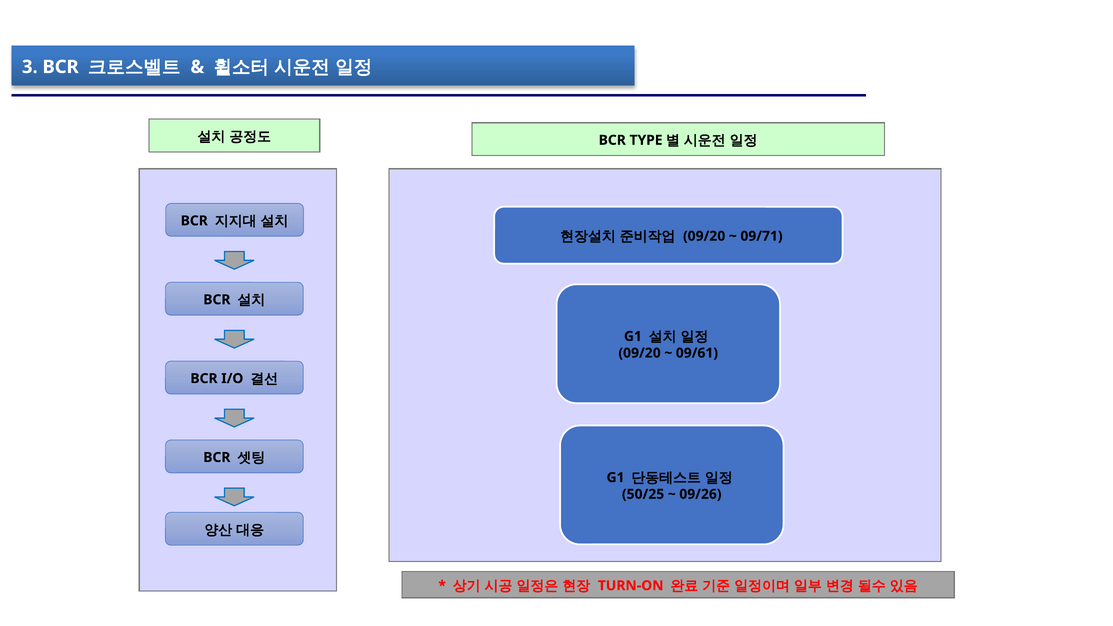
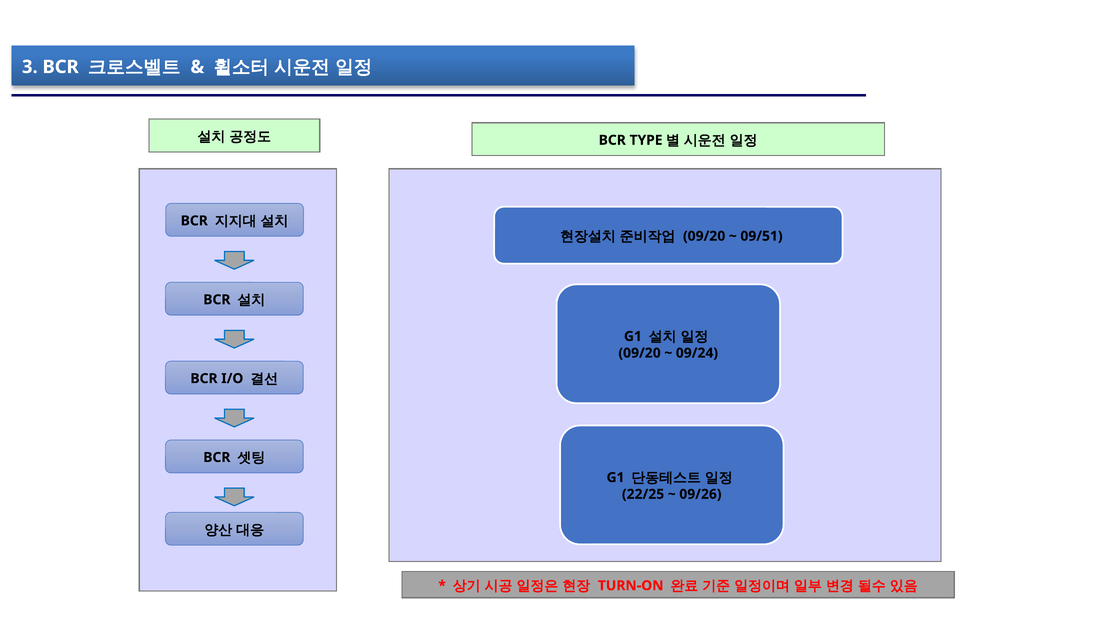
09/71: 09/71 -> 09/51 (762, 236)
09/61: 09/61 -> 09/24 (697, 353)
50/25: 50/25 -> 22/25 (643, 494)
